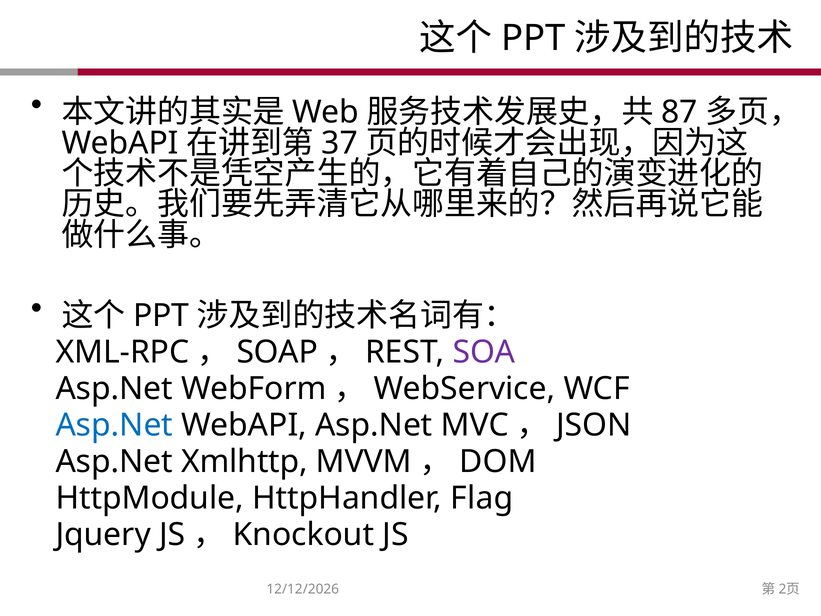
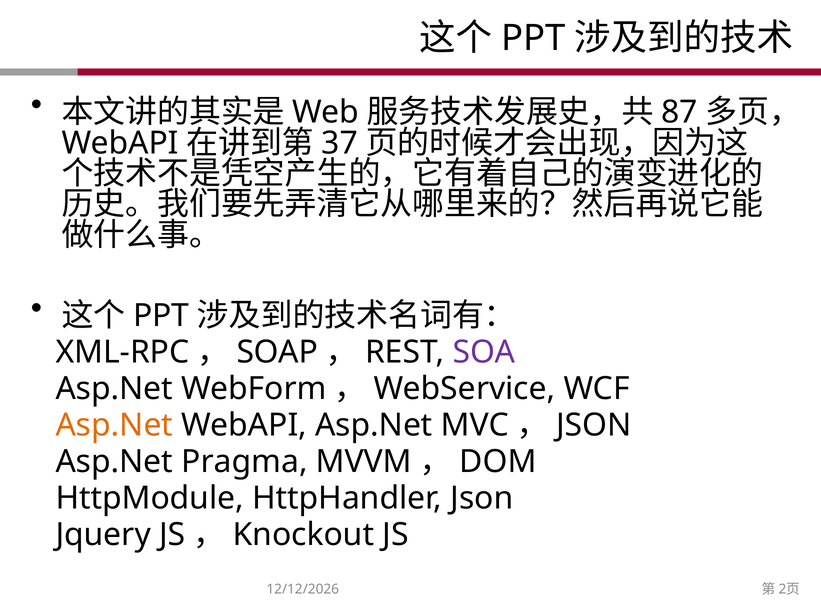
Asp.Net colour: blue -> orange (114, 425)
Xmlhttp: Xmlhttp -> Pragma (244, 462)
HttpHandler Flag: Flag -> Json (482, 498)
